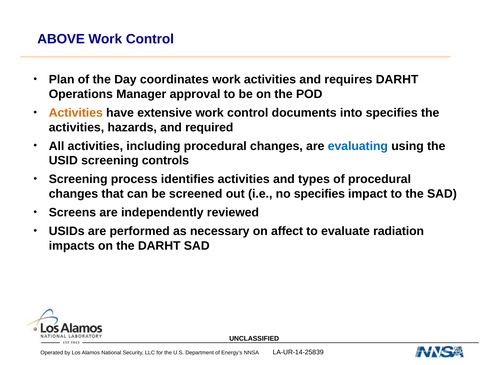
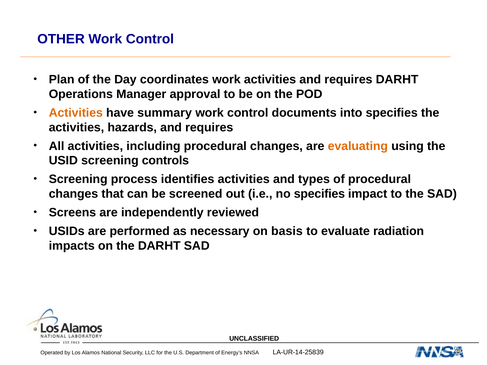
ABOVE: ABOVE -> OTHER (61, 39)
extensive: extensive -> summary (165, 113)
hazards and required: required -> requires (209, 127)
evaluating colour: blue -> orange (358, 146)
affect: affect -> basis (287, 231)
